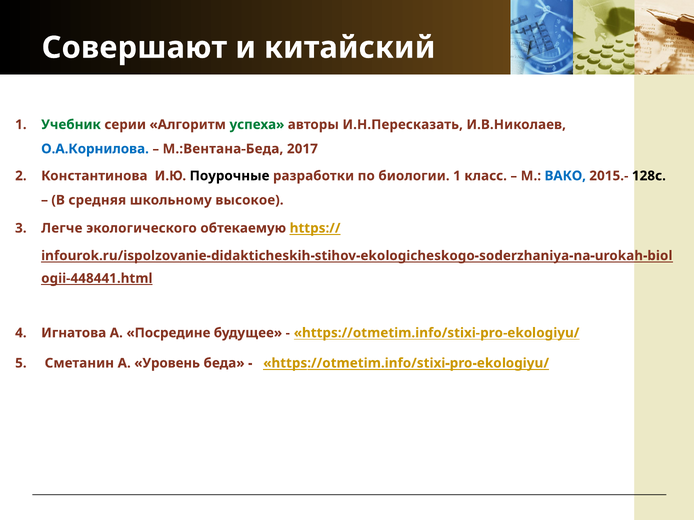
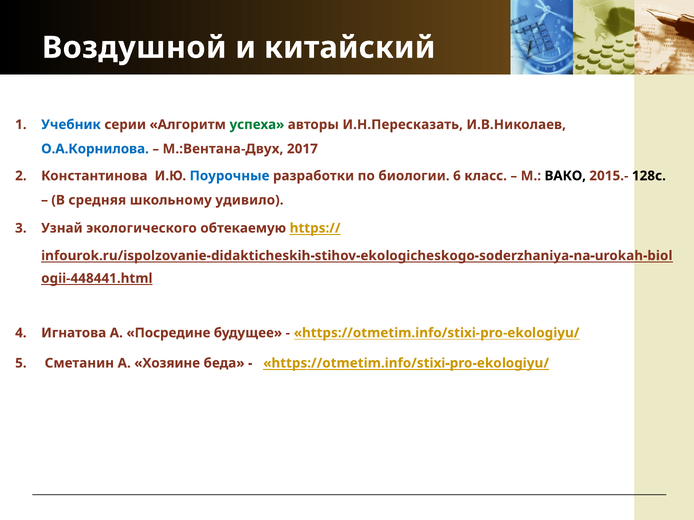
Совершают: Совершают -> Воздушной (134, 48)
Учебник colour: green -> blue (71, 125)
М.:Вентана-Беда: М.:Вентана-Беда -> М.:Вентана-Двух (223, 149)
Поурочные colour: black -> blue (230, 176)
биологии 1: 1 -> 6 (457, 176)
ВАКО colour: blue -> black (565, 176)
высокое: высокое -> удивило (249, 200)
Легче: Легче -> Узнай (62, 228)
Уровень: Уровень -> Хозяине (167, 363)
